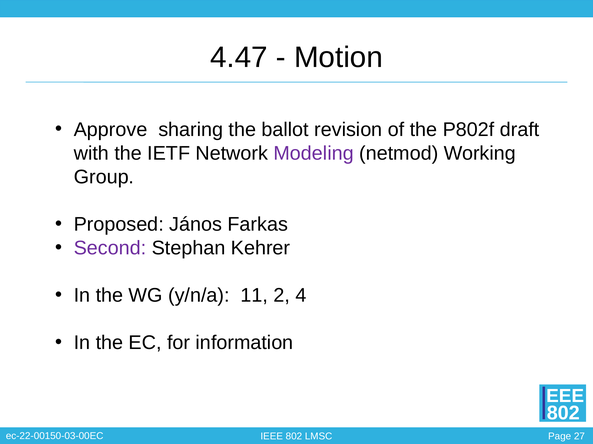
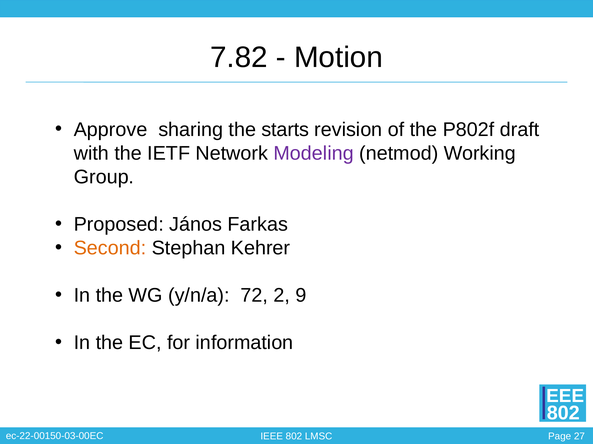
4.47: 4.47 -> 7.82 (239, 57)
ballot: ballot -> starts (285, 130)
Second colour: purple -> orange (110, 248)
11: 11 -> 72 (254, 296)
4: 4 -> 9 (301, 296)
